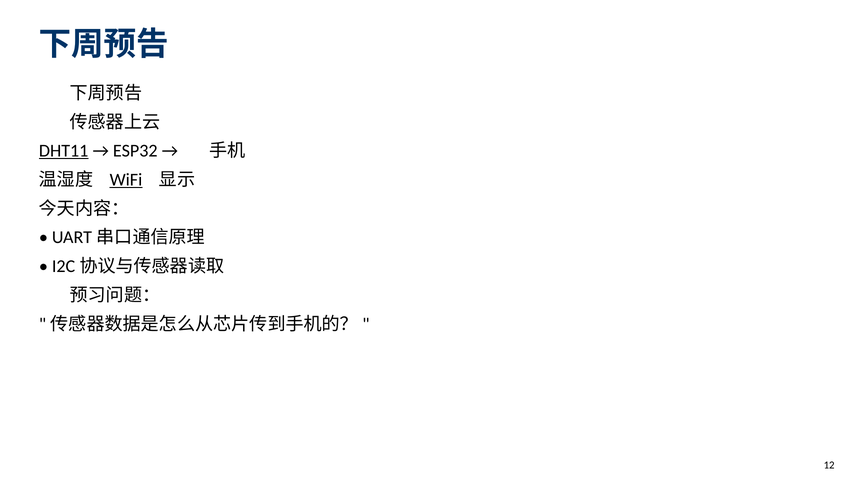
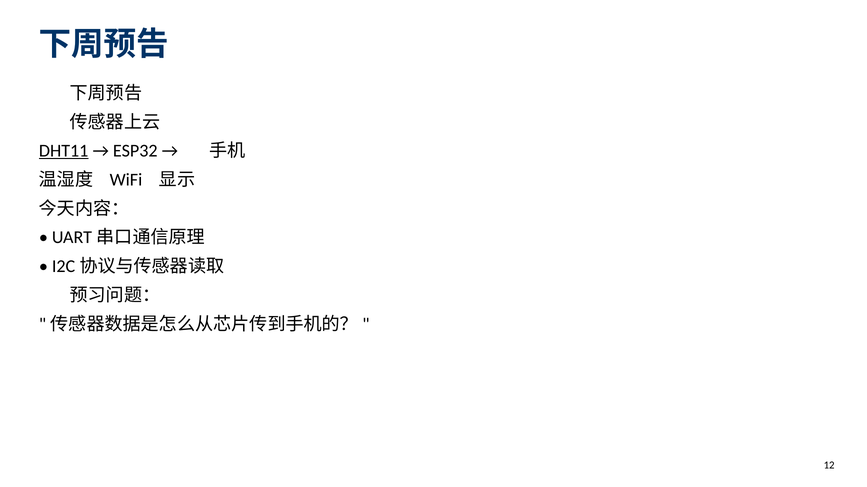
WiFi underline: present -> none (126, 180)
